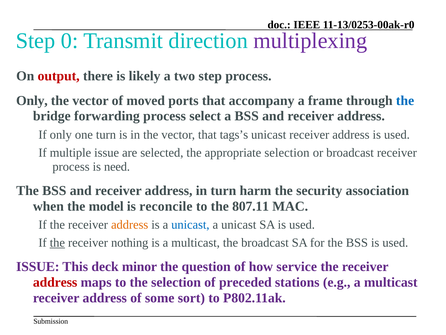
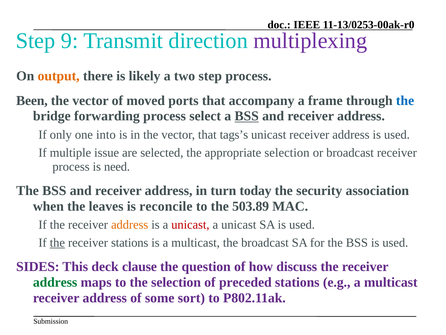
0: 0 -> 9 (70, 41)
output colour: red -> orange (59, 76)
Only: Only -> Been (32, 100)
BSS underline: none -> present (247, 116)
one turn: turn -> into (106, 134)
harm: harm -> today (256, 190)
model: model -> leaves (106, 206)
807.11: 807.11 -> 503.89 (251, 206)
unicast colour: blue -> red (190, 225)
receiver nothing: nothing -> stations (130, 242)
ISSUE: ISSUE -> SIDES (38, 266)
minor: minor -> clause (139, 266)
service: service -> discuss (297, 266)
address colour: red -> green (55, 282)
